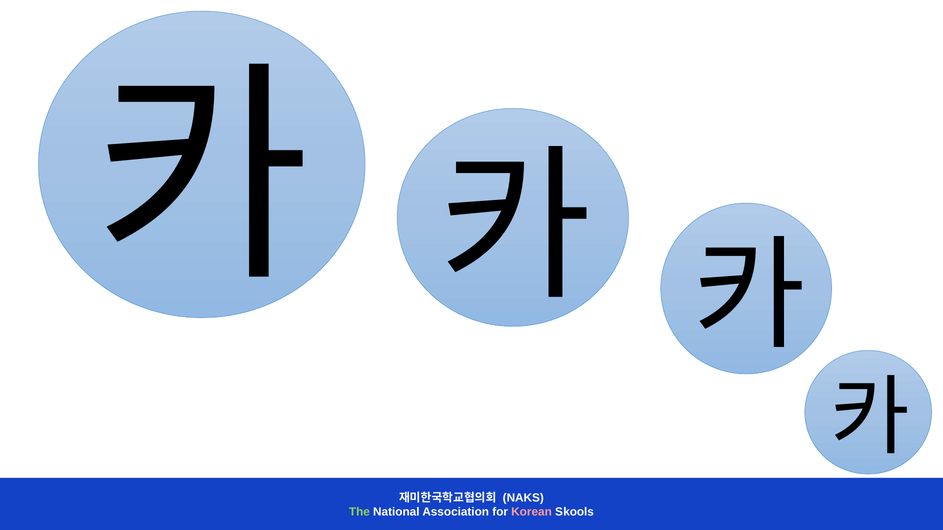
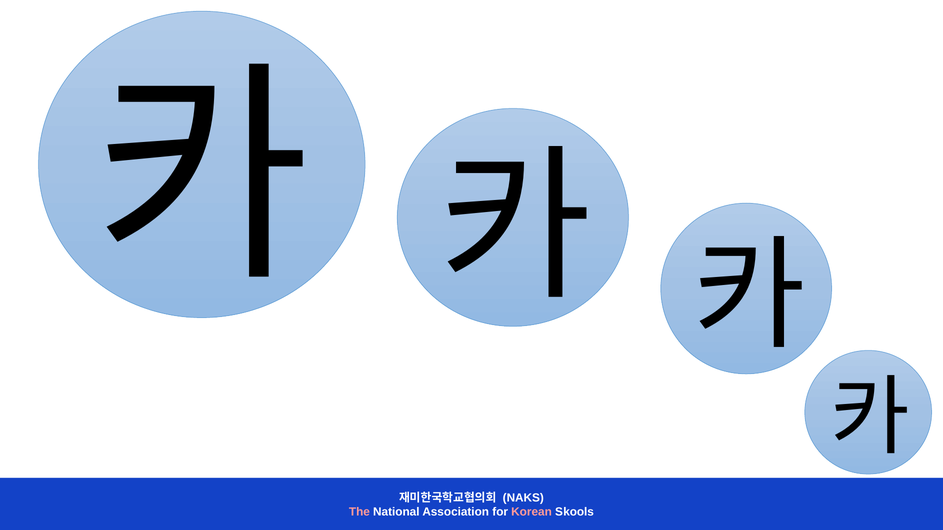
The colour: light green -> pink (359, 512)
